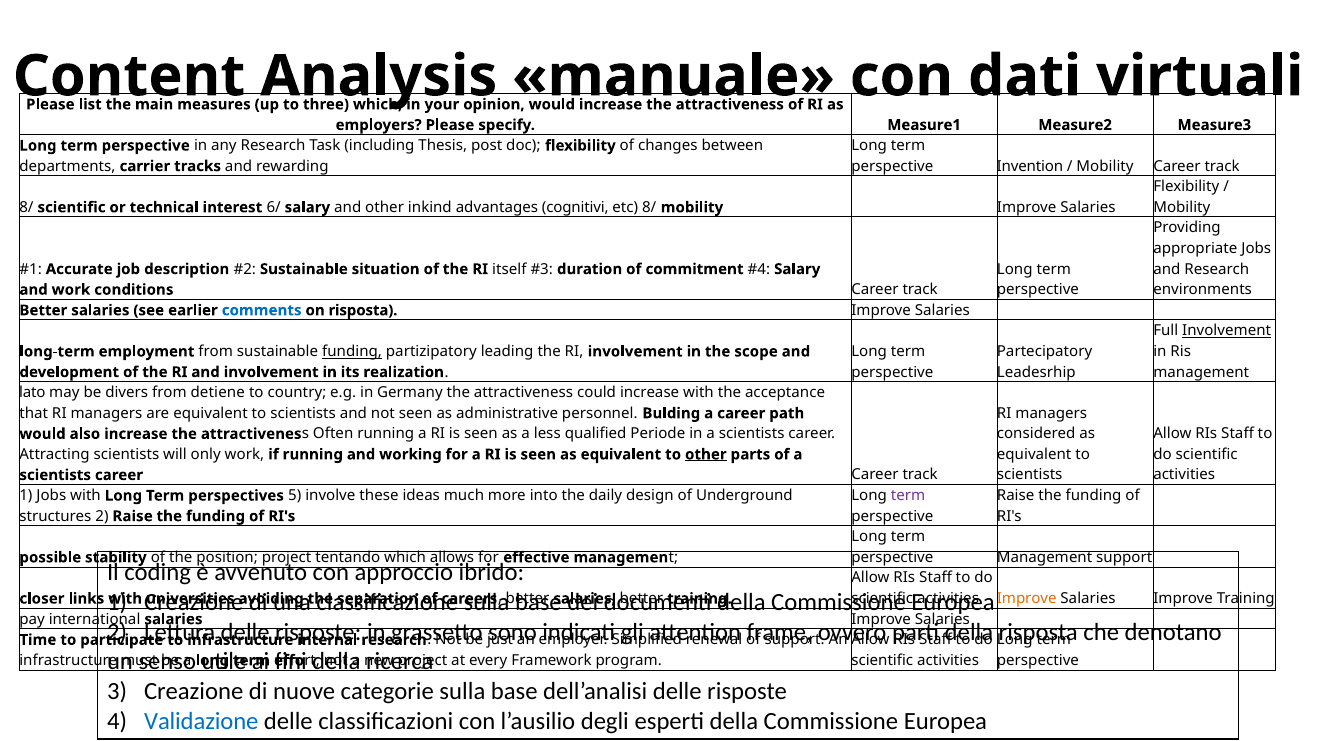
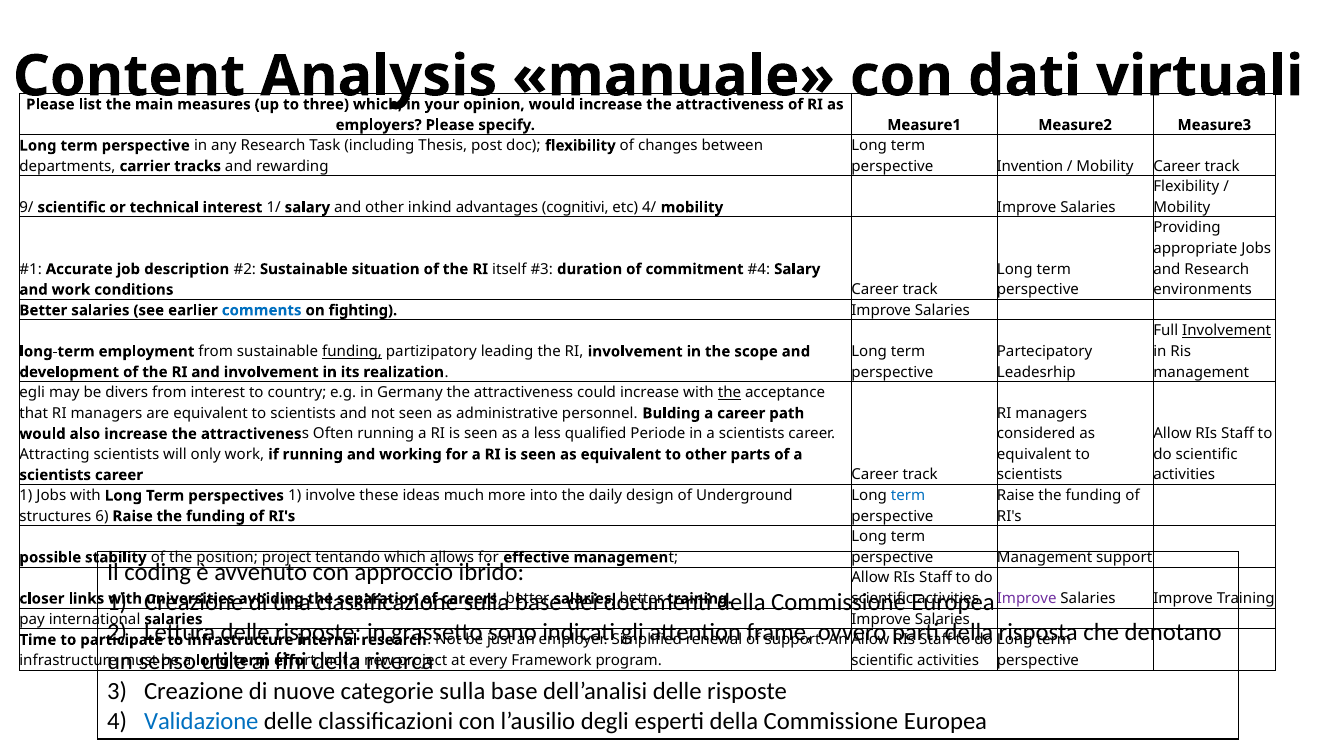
8/: 8/ -> 9/ (26, 207)
6/: 6/ -> 1/ (274, 207)
etc 8/: 8/ -> 4/ (649, 207)
on risposta: risposta -> fighting (363, 310)
lato: lato -> egli (32, 393)
from detiene: detiene -> interest (218, 393)
the underline: none -> present (729, 393)
other underline: present -> none (706, 455)
perspectives 5: 5 -> 1 (295, 496)
term colour: purple -> blue (908, 496)
structures 2: 2 -> 6 (102, 516)
Improve colour: orange -> purple (1027, 599)
